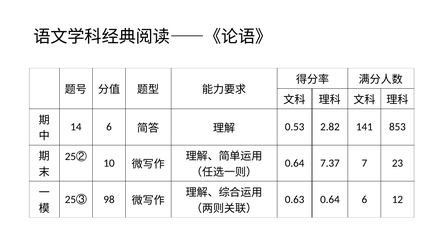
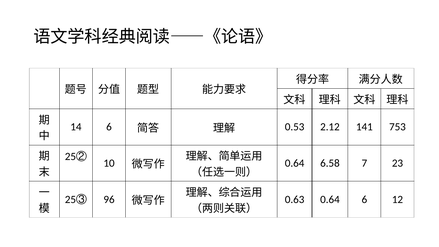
2.82: 2.82 -> 2.12 (330, 127)
853: 853 -> 753 (397, 127)
7.37: 7.37 -> 6.58 (330, 163)
98: 98 -> 96 (109, 199)
